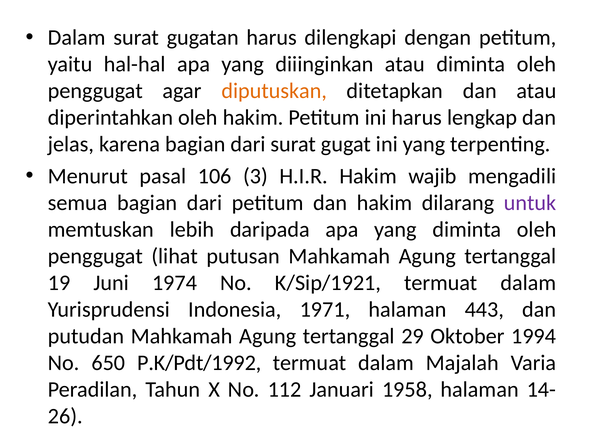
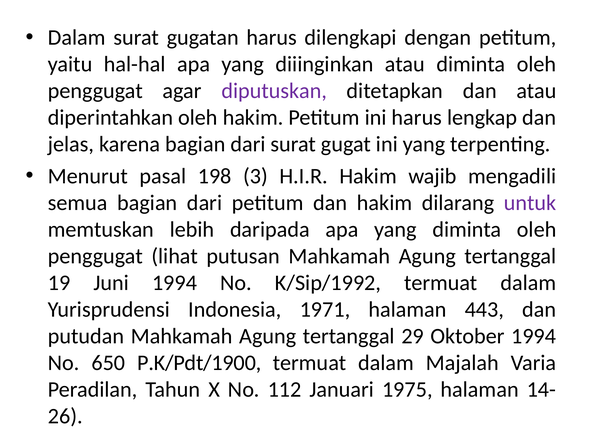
diputuskan colour: orange -> purple (274, 91)
106: 106 -> 198 (215, 176)
Juni 1974: 1974 -> 1994 (175, 283)
K/Sip/1921: K/Sip/1921 -> K/Sip/1992 (328, 283)
P.K/Pdt/1992: P.K/Pdt/1992 -> P.K/Pdt/1900 (199, 363)
1958: 1958 -> 1975 (407, 389)
